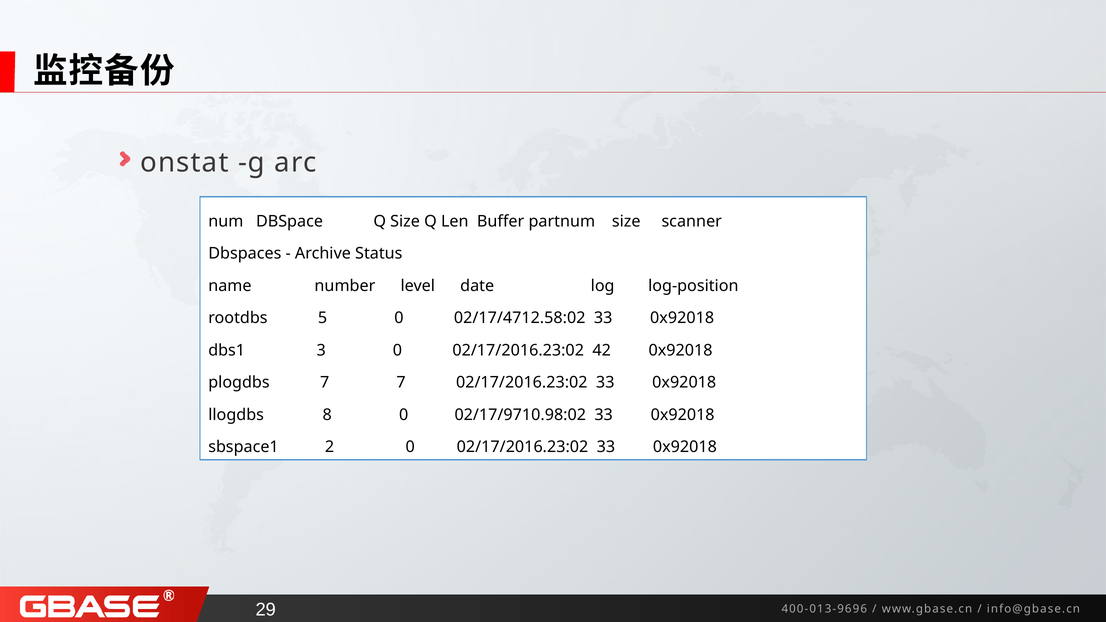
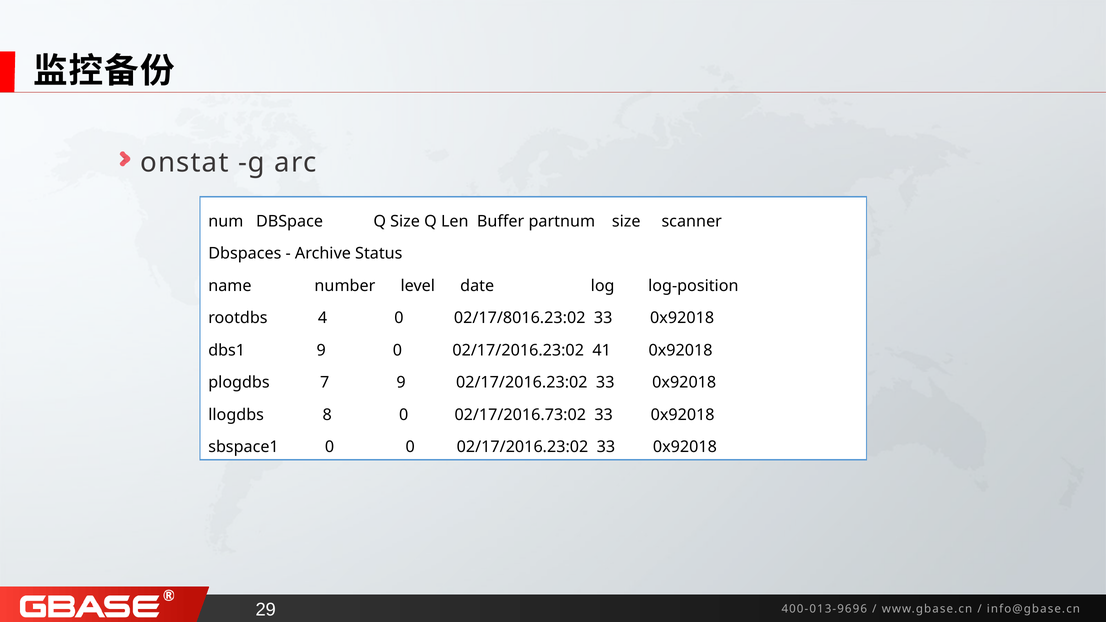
5: 5 -> 4 (323, 318)
02/17/4712.58:02: 02/17/4712.58:02 -> 02/17/8016.23:02 (520, 318)
dbs1 3: 3 -> 9 (321, 350)
42: 42 -> 41 (602, 350)
7 7: 7 -> 9 (401, 383)
02/17/9710.98:02: 02/17/9710.98:02 -> 02/17/2016.73:02 (520, 415)
sbspace1 2: 2 -> 0 (330, 447)
